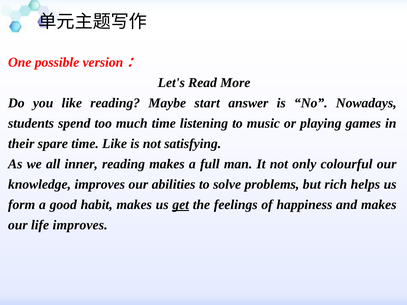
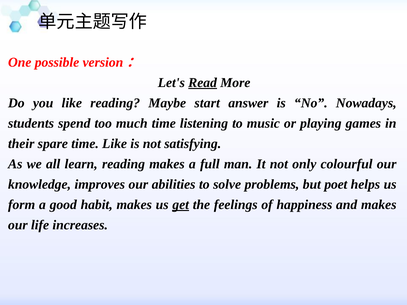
Read underline: none -> present (203, 83)
inner: inner -> learn (81, 164)
rich: rich -> poet (336, 185)
life improves: improves -> increases (80, 225)
